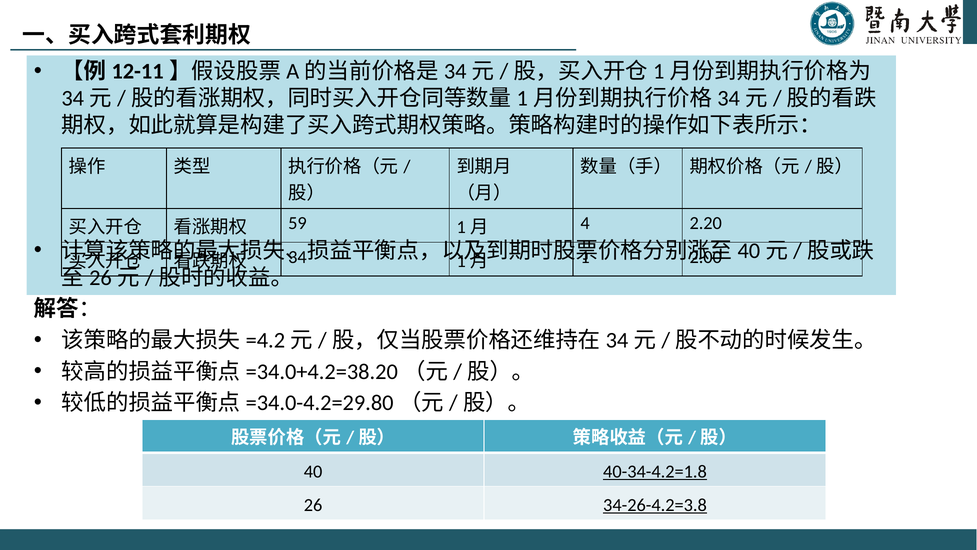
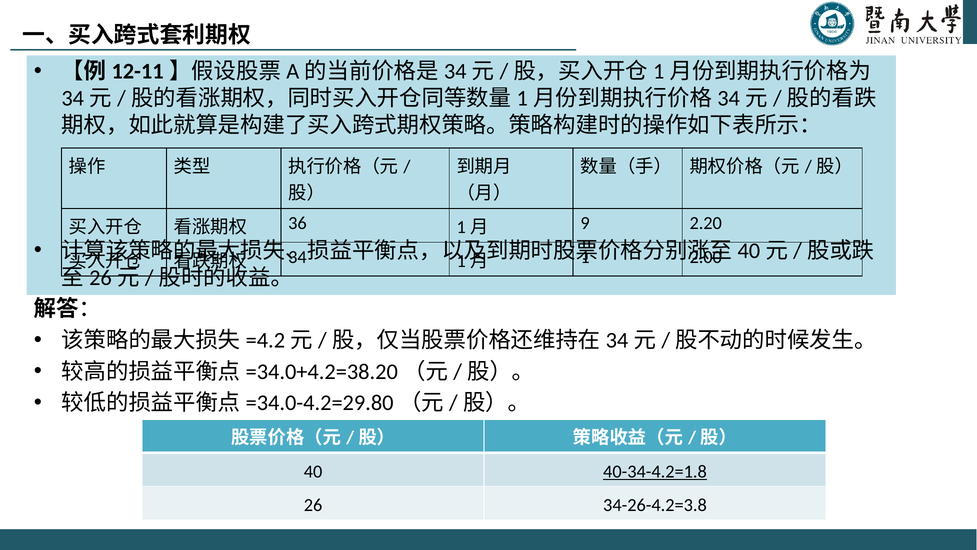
59: 59 -> 36 (297, 223)
4: 4 -> 9 (585, 223)
34-26-4.2=3.8 underline: present -> none (655, 505)
